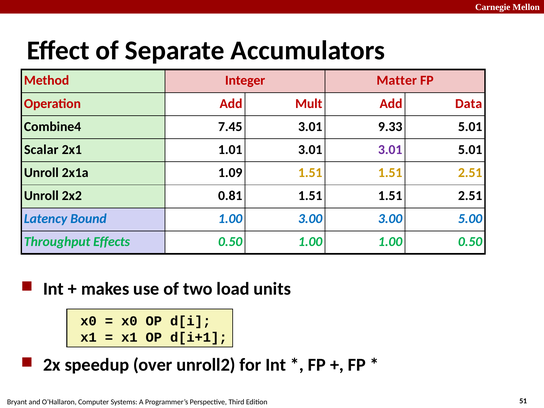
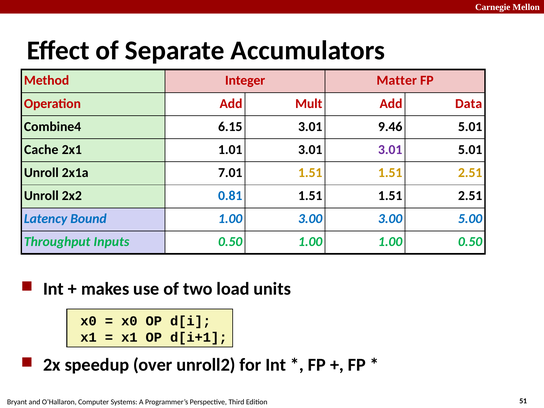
7.45: 7.45 -> 6.15 (230, 127)
9.33: 9.33 -> 9.46 (390, 127)
Scalar: Scalar -> Cache (41, 150)
1.09: 1.09 -> 7.01 (230, 173)
0.81 colour: black -> blue (230, 196)
Effects: Effects -> Inputs (111, 242)
